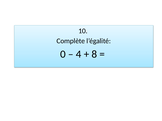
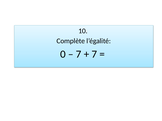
4: 4 -> 7 (79, 54)
8: 8 -> 7 (94, 54)
